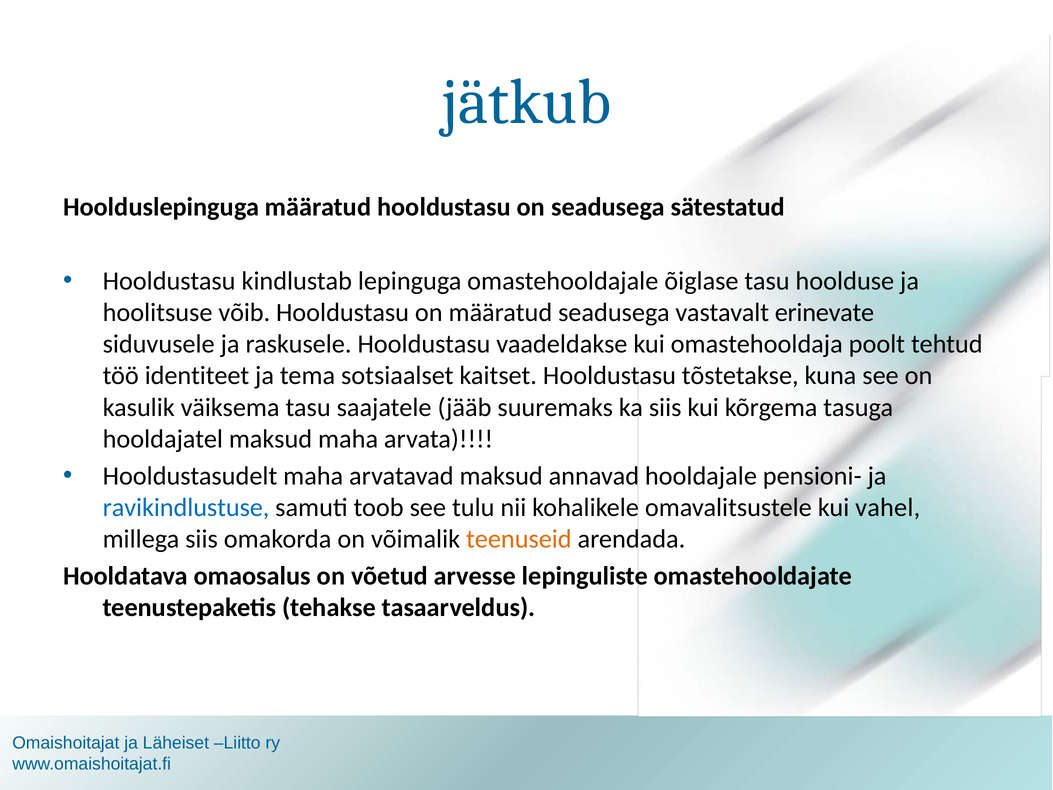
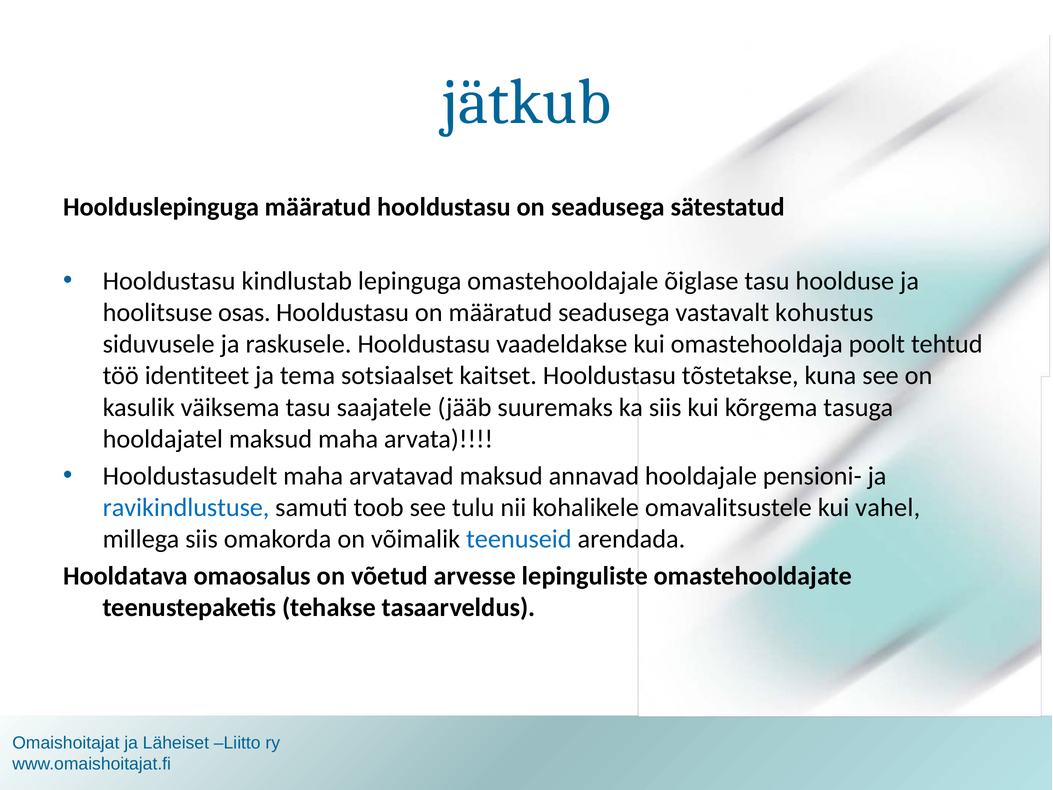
võib: võib -> osas (244, 312)
erinevate: erinevate -> kohustus (824, 312)
teenuseid colour: orange -> blue (519, 539)
